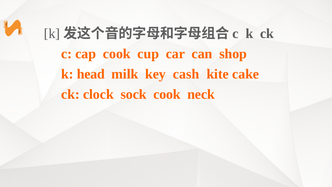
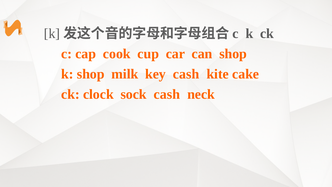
k head: head -> shop (91, 74)
sock cook: cook -> cash (167, 94)
